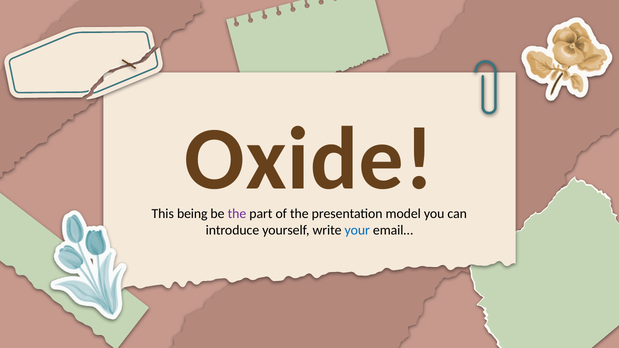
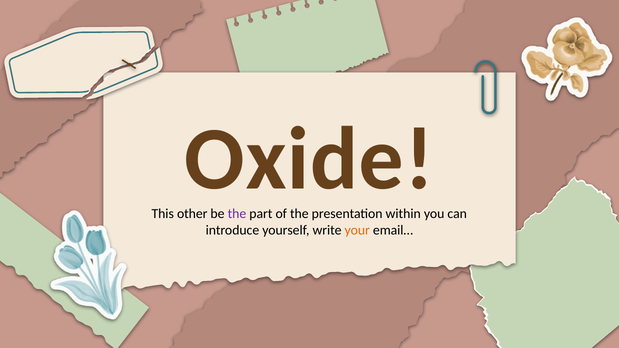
being: being -> other (192, 214)
model: model -> within (403, 214)
your colour: blue -> orange (357, 230)
